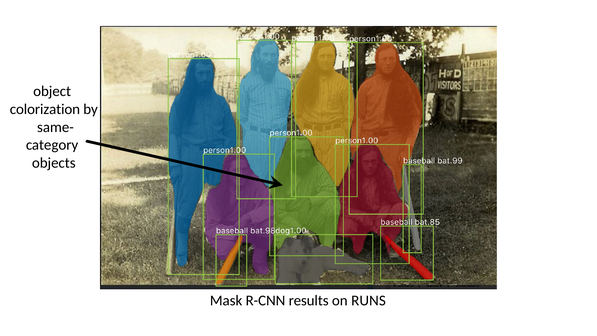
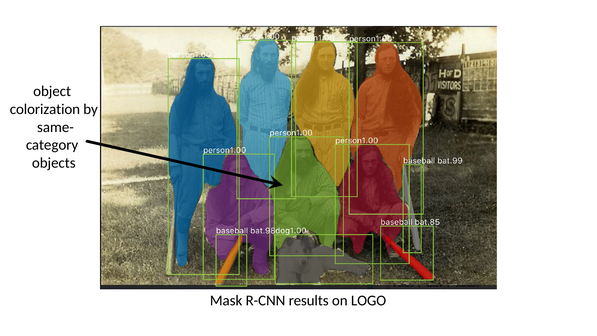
RUNS: RUNS -> LOGO (369, 300)
